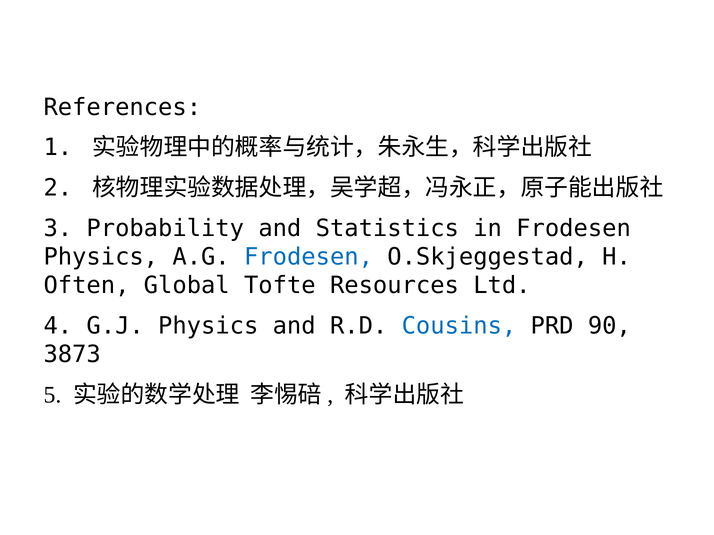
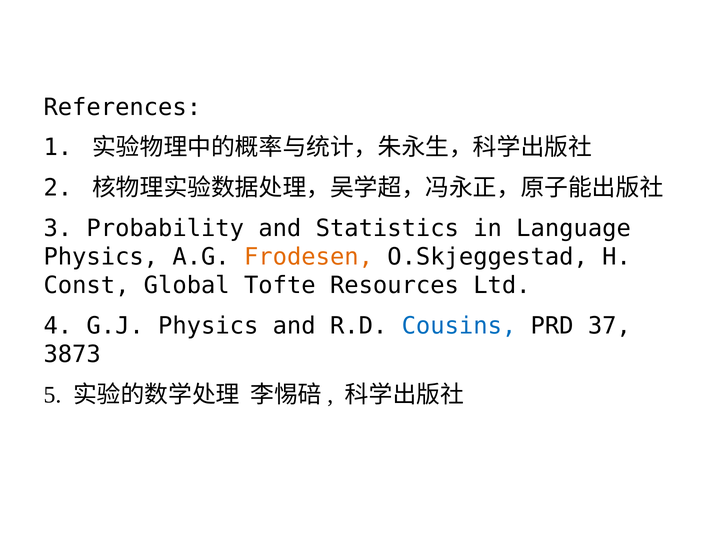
in Frodesen: Frodesen -> Language (574, 229)
Frodesen colour: blue -> orange (309, 257)
Often: Often -> Const (86, 286)
90: 90 -> 37 (609, 326)
